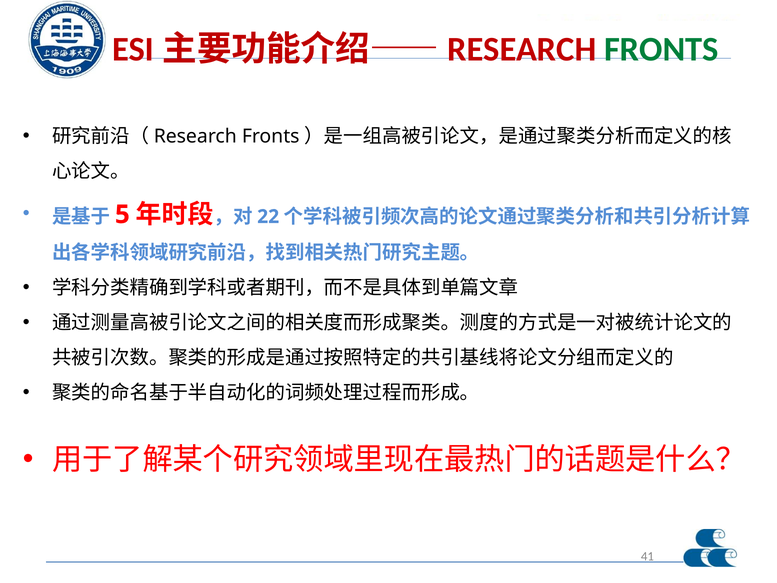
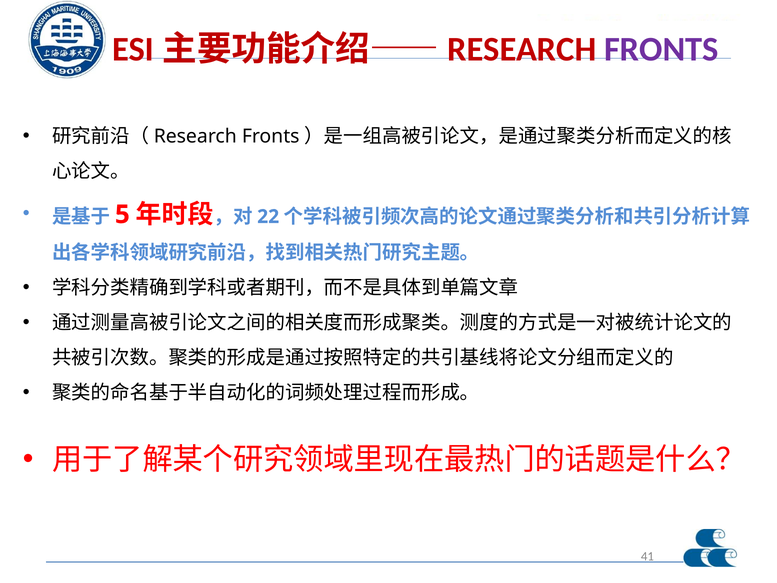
FRONTS colour: green -> purple (661, 49)
